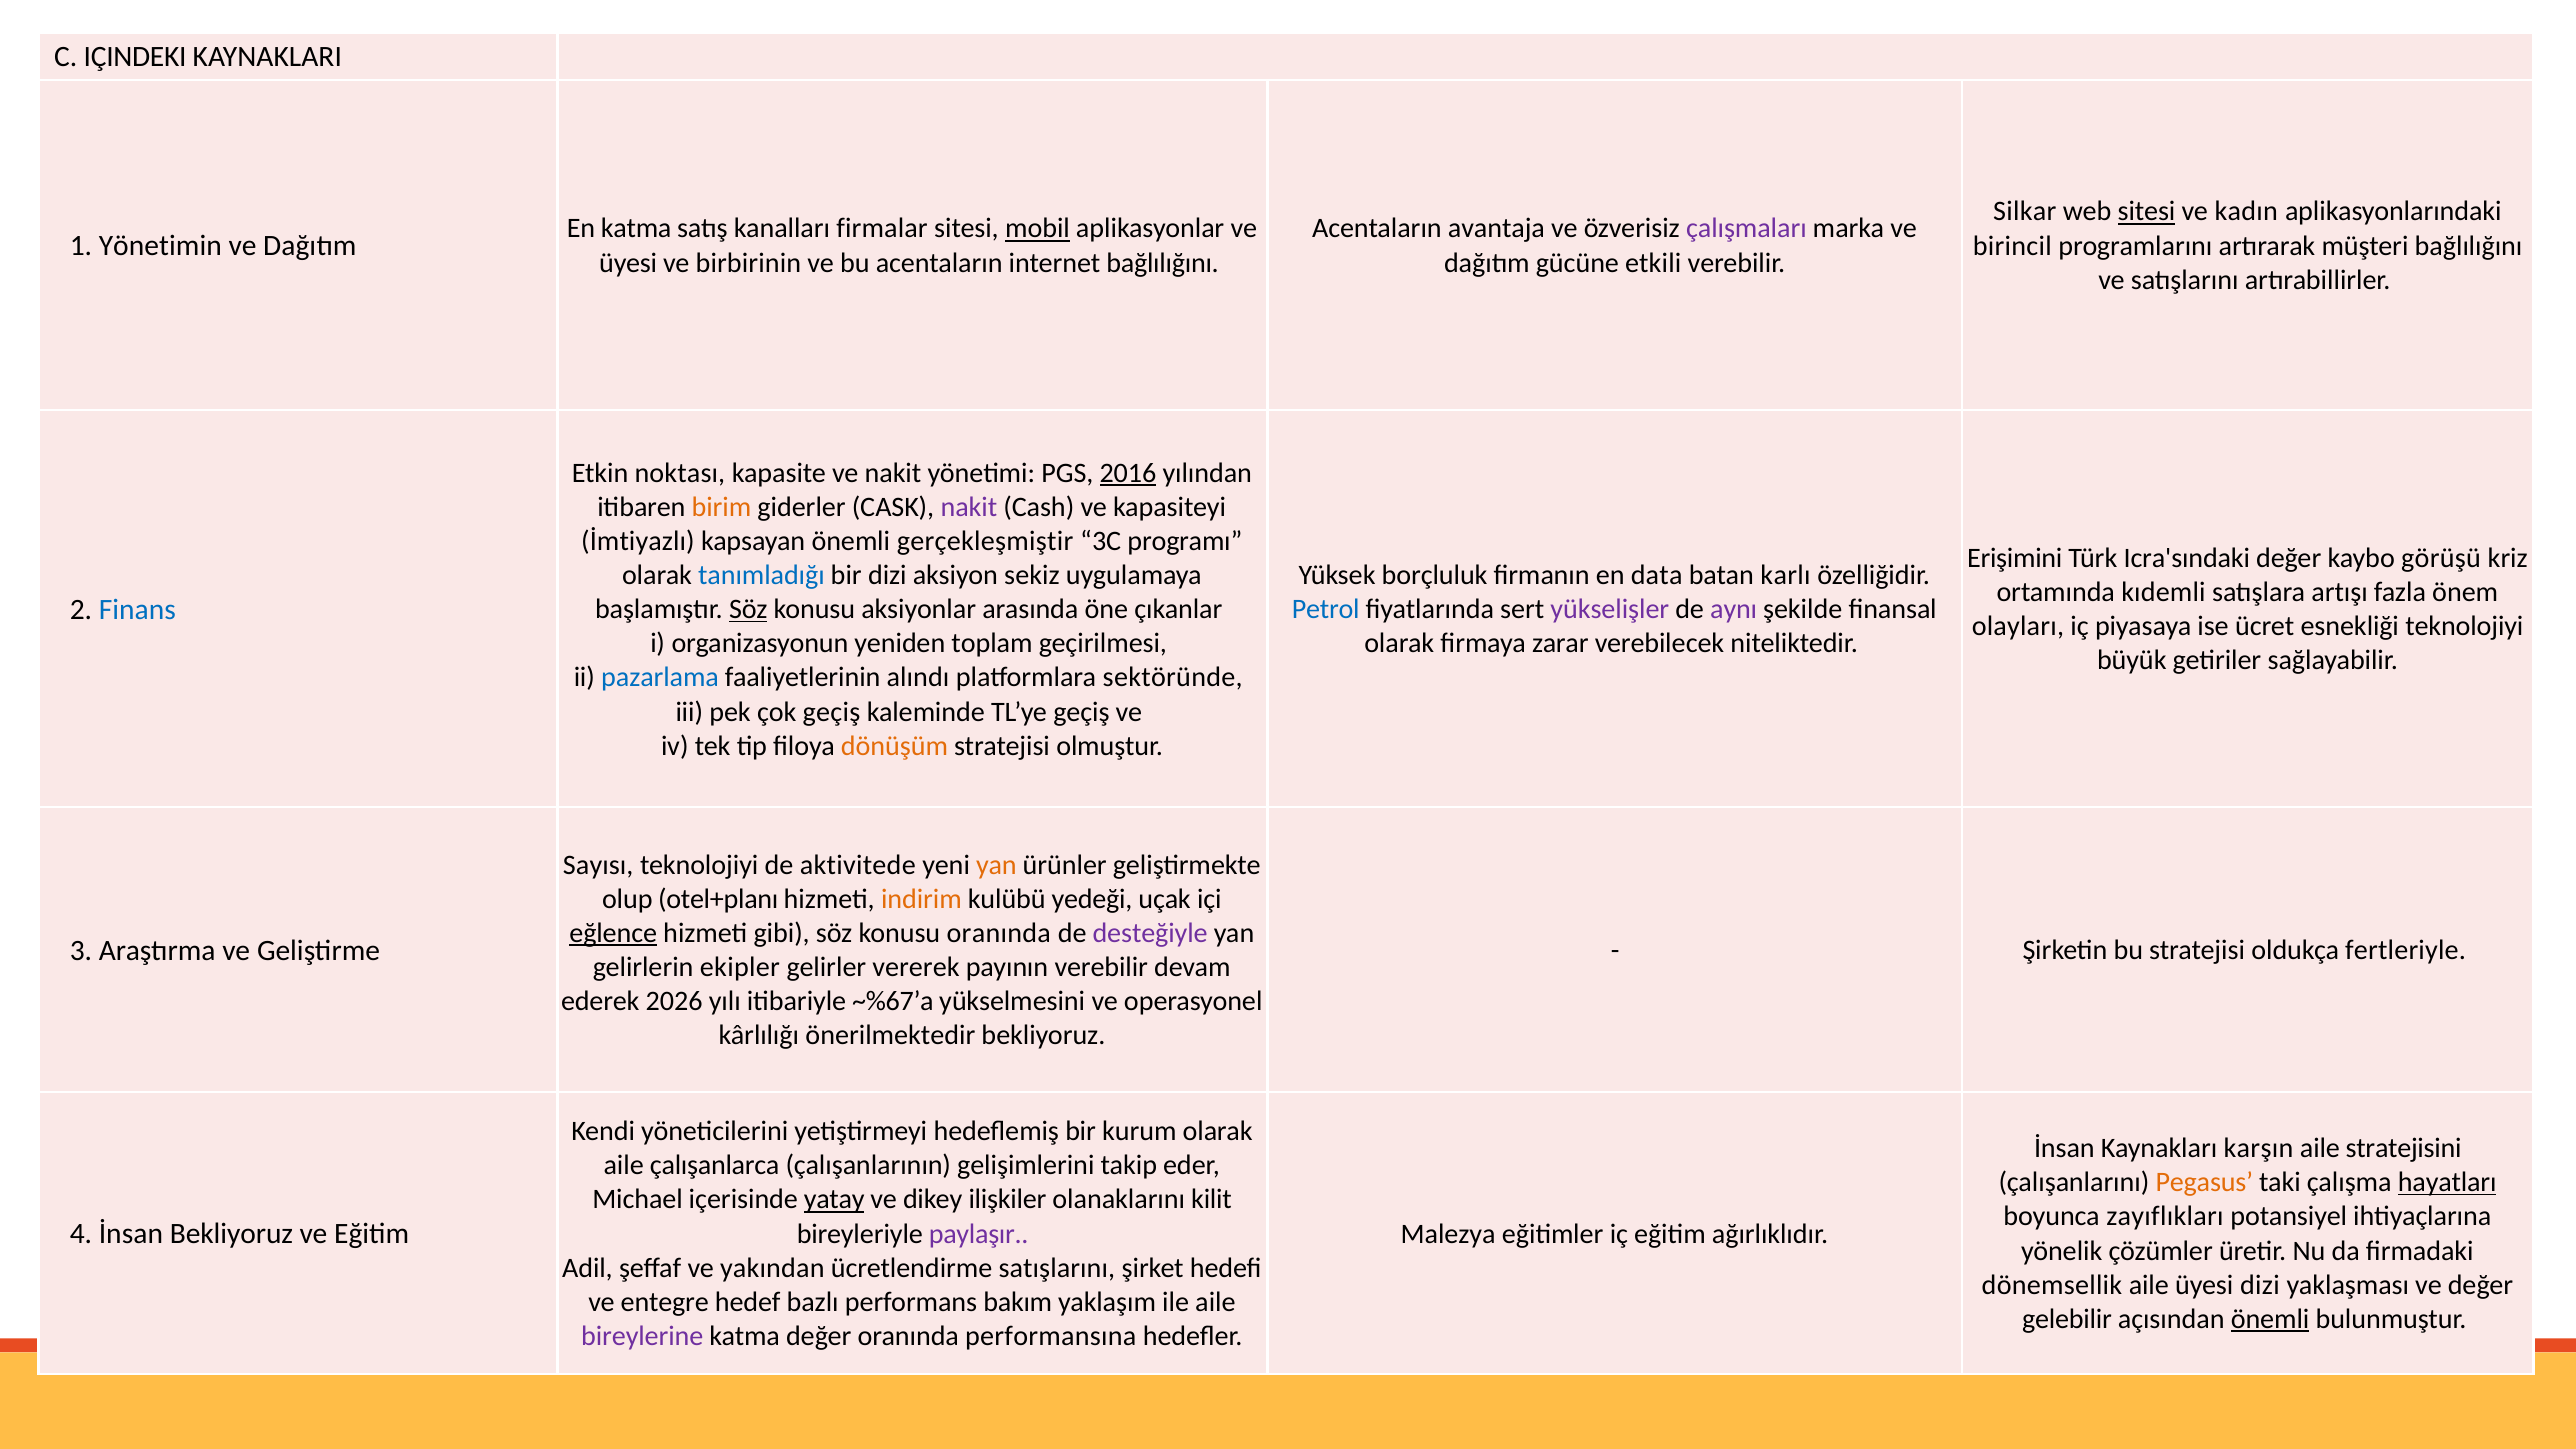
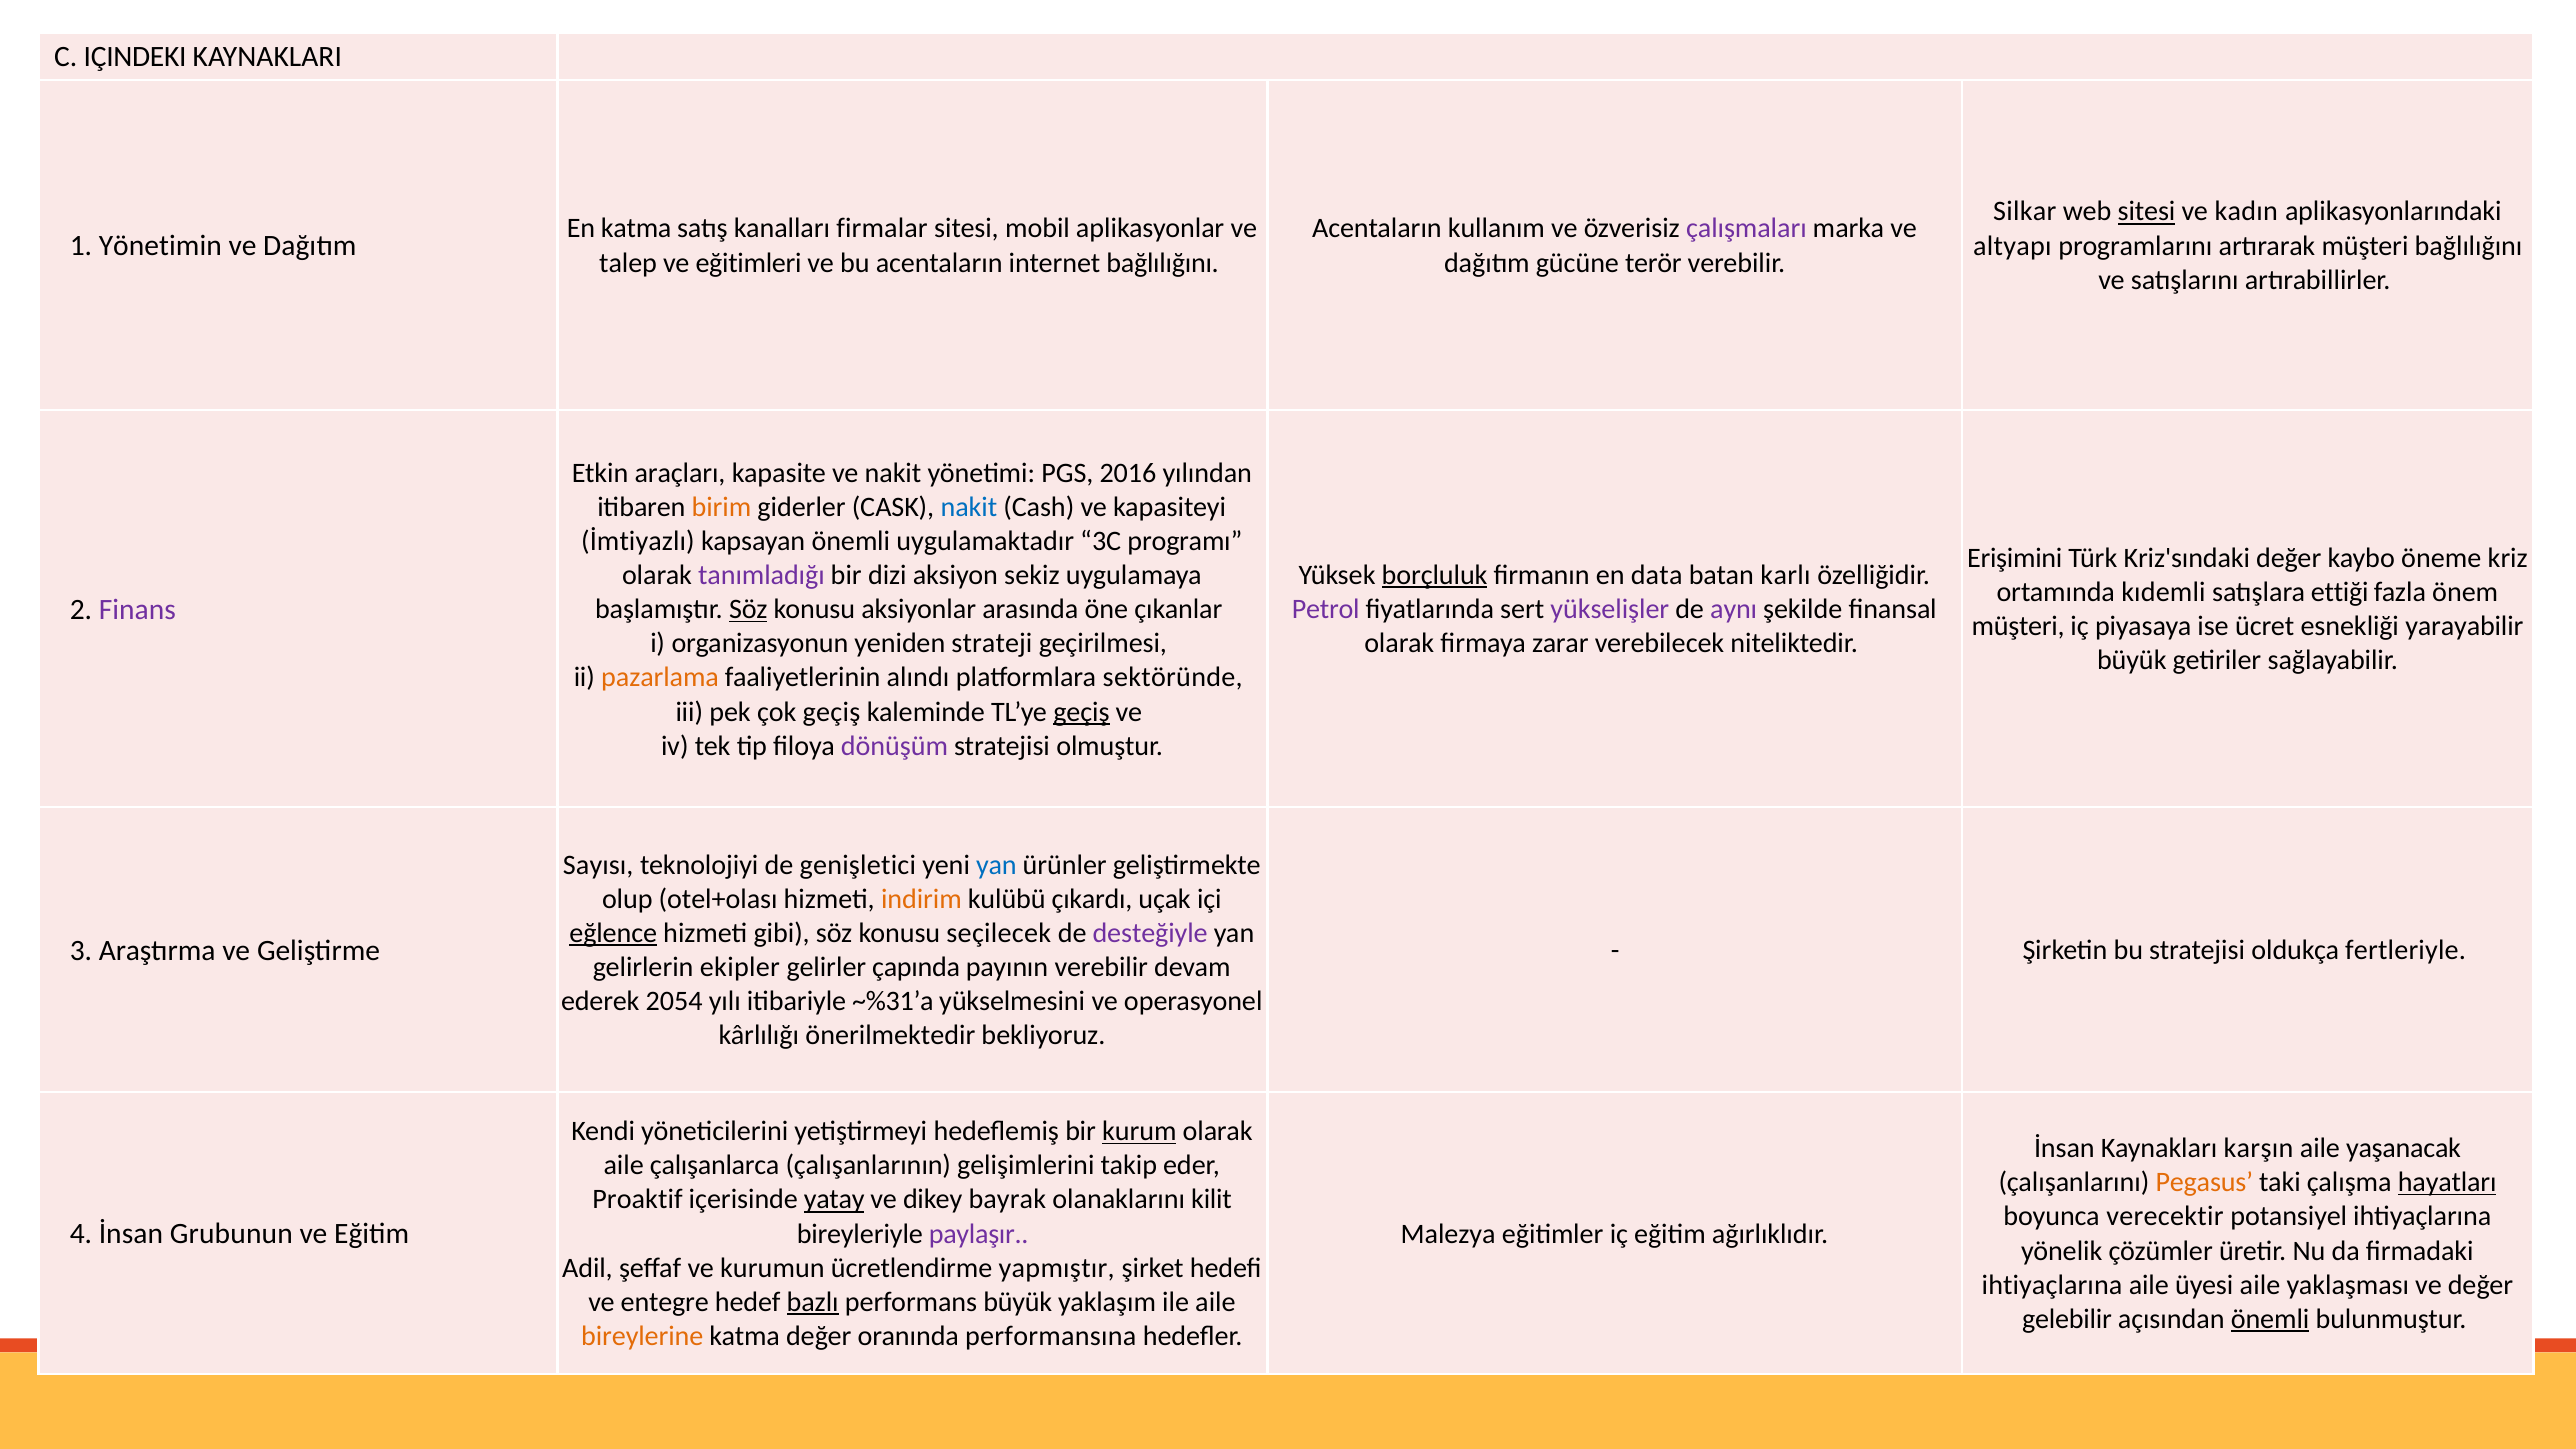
mobil underline: present -> none (1038, 229)
avantaja: avantaja -> kullanım (1496, 229)
birincil: birincil -> altyapı (2012, 246)
üyesi: üyesi -> talep (628, 263)
birbirinin: birbirinin -> eğitimleri (749, 263)
etkili: etkili -> terör (1653, 263)
noktası: noktası -> araçları (680, 473)
2016 underline: present -> none (1128, 473)
nakit colour: purple -> blue (969, 507)
gerçekleşmiştir: gerçekleşmiştir -> uygulamaktadır (985, 541)
Icra'sındaki: Icra'sındaki -> Kriz'sındaki (2187, 558)
görüşü: görüşü -> öneme (2441, 558)
tanımladığı colour: blue -> purple (761, 575)
borçluluk underline: none -> present (1435, 575)
artışı: artışı -> ettiği (2340, 592)
Finans colour: blue -> purple (137, 609)
Petrol colour: blue -> purple (1326, 609)
olayları: olayları -> müşteri (2018, 626)
esnekliği teknolojiyi: teknolojiyi -> yarayabilir (2464, 626)
toplam: toplam -> strateji (992, 643)
pazarlama colour: blue -> orange (660, 678)
geçiş underline: none -> present (1081, 712)
dönüşüm colour: orange -> purple (894, 746)
aktivitede: aktivitede -> genişletici (858, 865)
yan colour: orange -> blue (996, 865)
otel+planı: otel+planı -> otel+olası (718, 899)
yedeği: yedeği -> çıkardı (1092, 899)
konusu oranında: oranında -> seçilecek (999, 933)
vererek: vererek -> çapında (916, 967)
2026: 2026 -> 2054 (674, 1002)
~%67’a: ~%67’a -> ~%31’a (893, 1002)
kurum underline: none -> present (1139, 1131)
stratejisini: stratejisini -> yaşanacak (2404, 1148)
Michael: Michael -> Proaktif (637, 1200)
ilişkiler: ilişkiler -> bayrak (1007, 1200)
zayıflıkları: zayıflıkları -> verecektir (2165, 1217)
İnsan Bekliyoruz: Bekliyoruz -> Grubunun (231, 1234)
yakından: yakından -> kurumun (772, 1268)
ücretlendirme satışlarını: satışlarını -> yapmıştır (1057, 1268)
dönemsellik: dönemsellik -> ihtiyaçlarına (2052, 1285)
üyesi dizi: dizi -> aile (2260, 1285)
bazlı underline: none -> present (813, 1302)
performans bakım: bakım -> büyük (1018, 1302)
bireylerine colour: purple -> orange (642, 1336)
